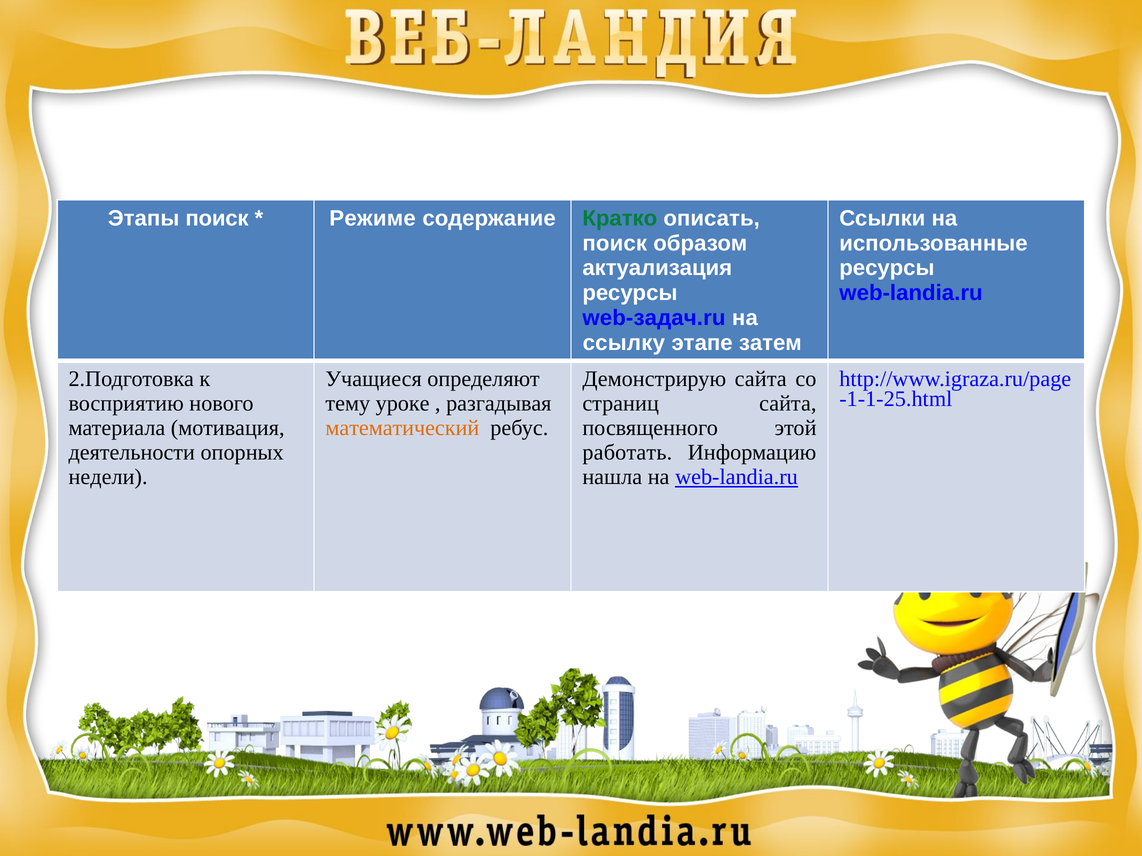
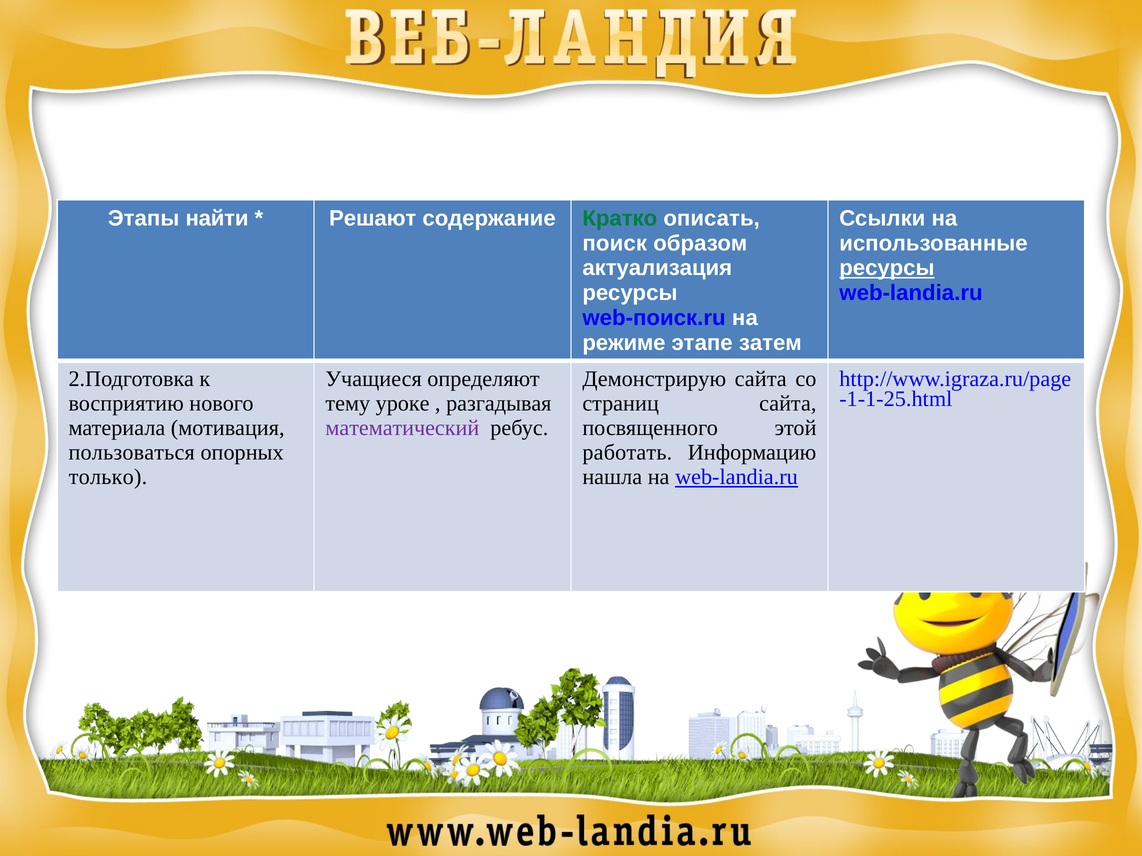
Этапы поиск: поиск -> найти (217, 218)
Режиме: Режиме -> Решают (373, 218)
ресурсы underline: none -> present (887, 268)
web-задач.ru: web-задач.ru -> web-поиск.ru (654, 318)
ссылку: ссылку -> режиме (624, 343)
математический colour: orange -> purple (402, 428)
деятельности: деятельности -> пользоваться (132, 453)
недели: недели -> только (108, 477)
